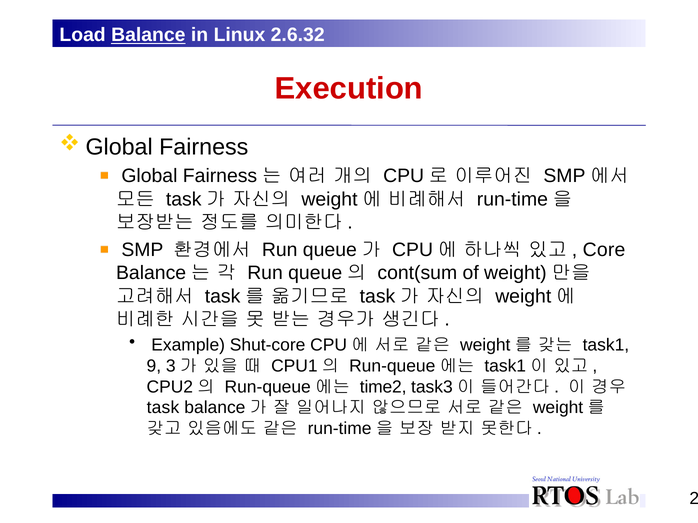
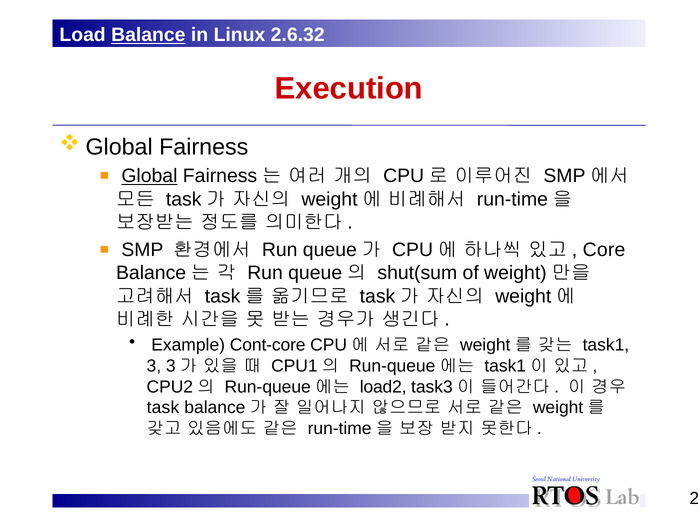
Global underline: none -> present (149, 176)
cont(sum: cont(sum -> shut(sum (417, 273)
Shut-core: Shut-core -> Cont-core (268, 345)
9: 9 -> 3 (154, 366)
time2: time2 -> load2 (383, 387)
